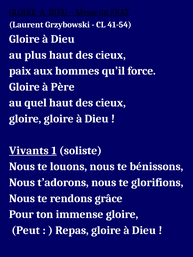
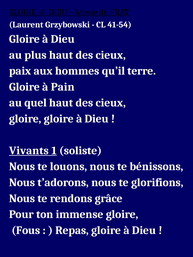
force: force -> terre (142, 71)
Père: Père -> Pain (63, 87)
Peut: Peut -> Fous (26, 231)
